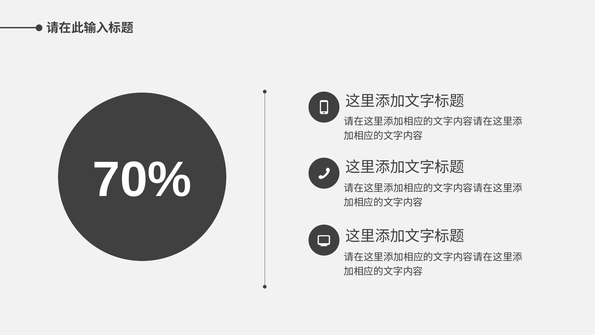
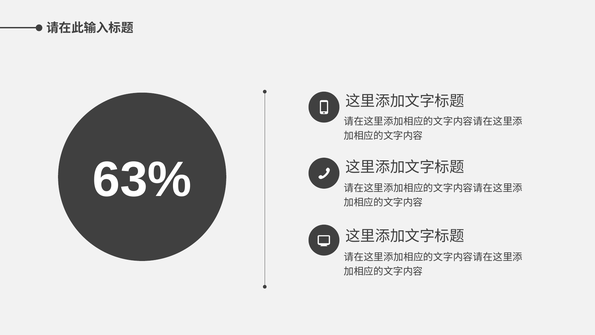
70%: 70% -> 63% (142, 180)
